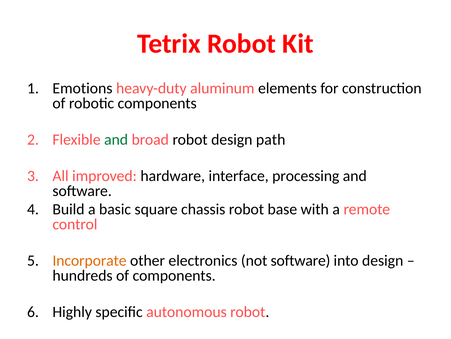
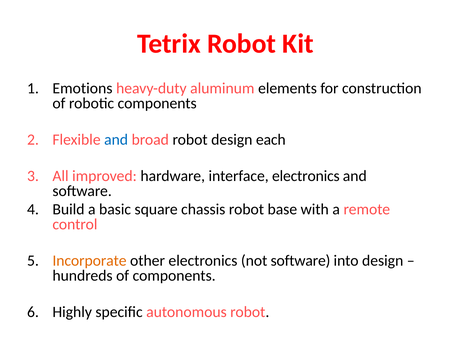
and colour: green -> blue (116, 139)
path: path -> each (271, 139)
interface processing: processing -> electronics (306, 176)
